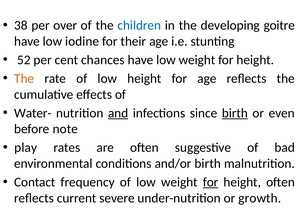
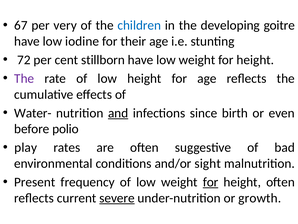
38: 38 -> 67 (21, 25)
over: over -> very (65, 25)
52: 52 -> 72 (24, 60)
chances: chances -> stillborn (103, 60)
The colour: orange -> purple (24, 78)
birth underline: present -> none (235, 113)
note: note -> polio (65, 129)
and/or birth: birth -> sight (208, 163)
Contact: Contact -> Present (35, 182)
severe underline: none -> present (117, 198)
